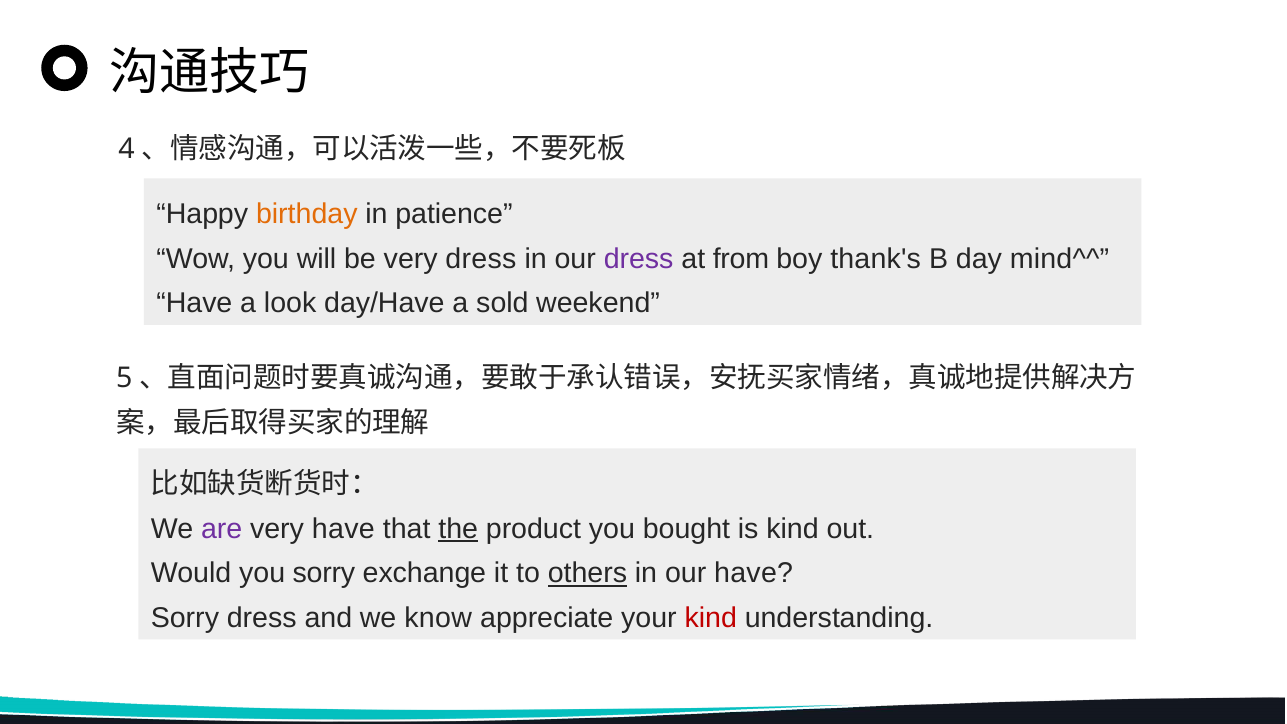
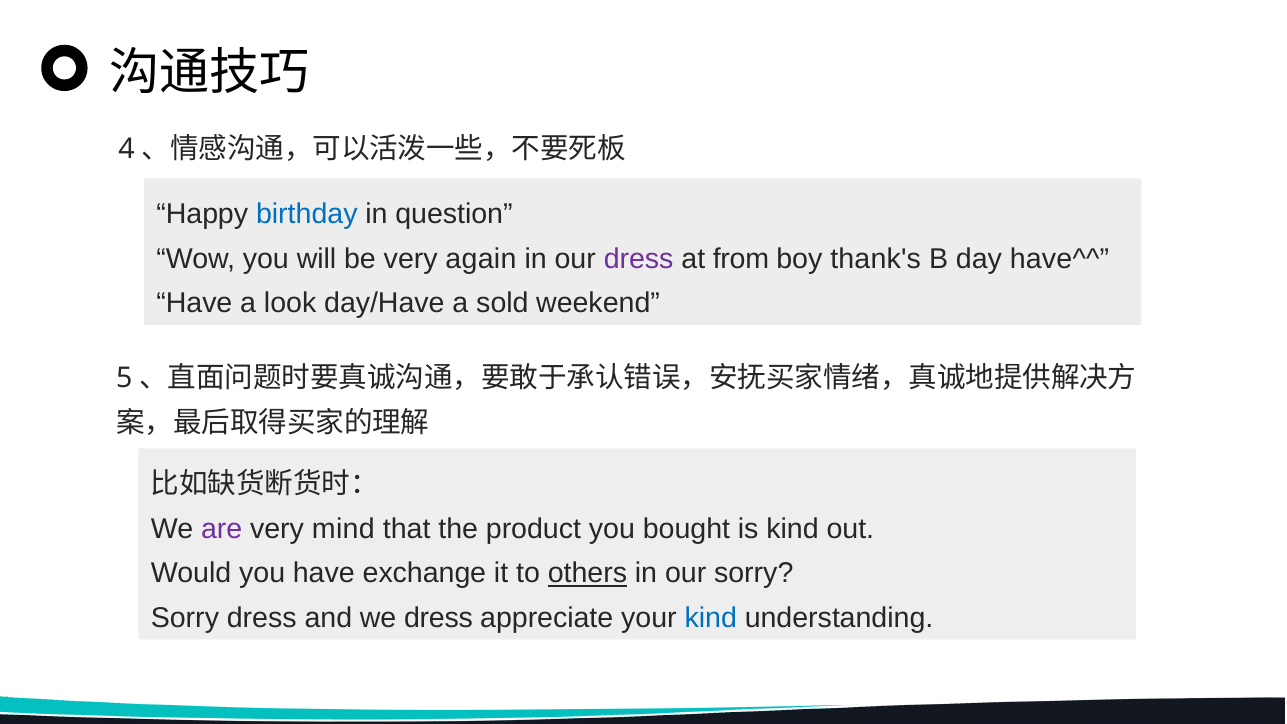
birthday colour: orange -> blue (307, 214)
patience: patience -> question (454, 214)
very dress: dress -> again (481, 259)
mind^^: mind^^ -> have^^ (1060, 259)
very have: have -> mind (343, 529)
the underline: present -> none (458, 529)
you sorry: sorry -> have (324, 573)
our have: have -> sorry (754, 573)
we know: know -> dress (438, 618)
kind colour: red -> blue (711, 618)
